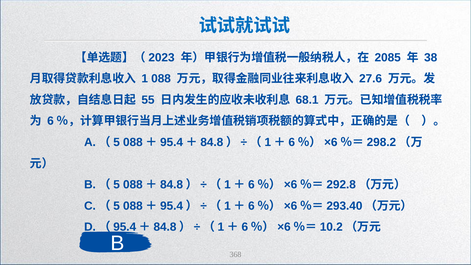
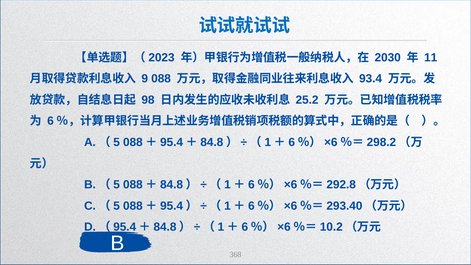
2085: 2085 -> 2030 (388, 57)
38: 38 -> 11 (431, 57)
1: 1 -> 9 (145, 79)
27.6: 27.6 -> 93.4 (371, 79)
55: 55 -> 98 (148, 100)
68.1: 68.1 -> 25.2 (307, 100)
